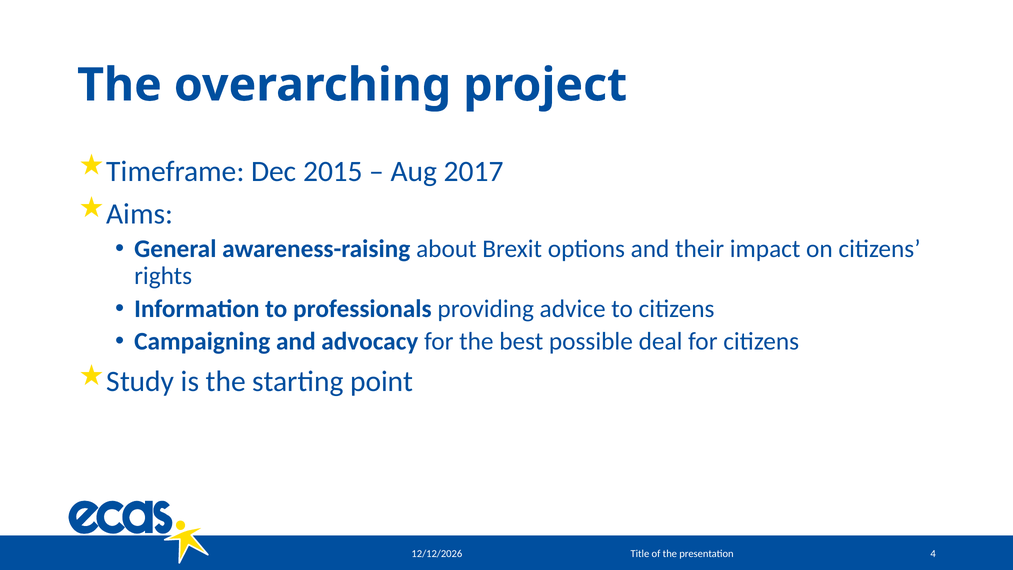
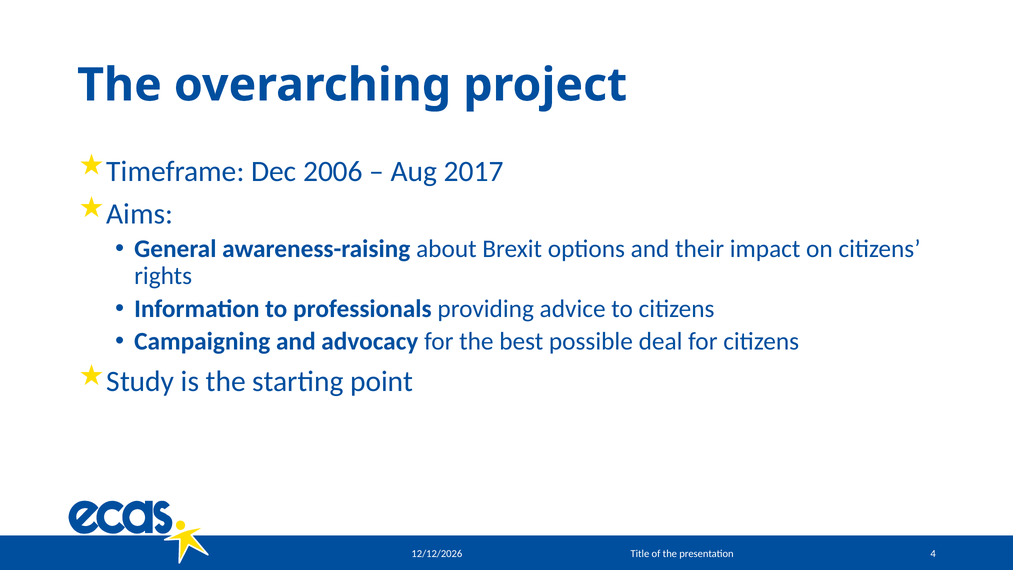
2015: 2015 -> 2006 (333, 171)
